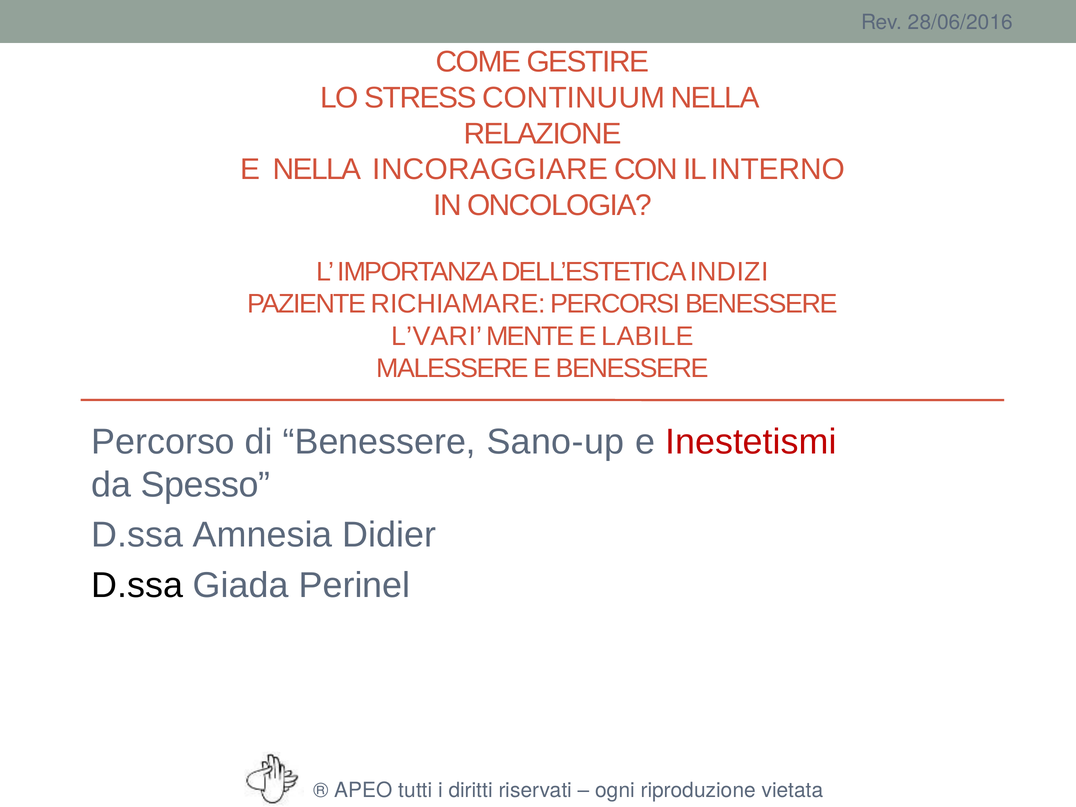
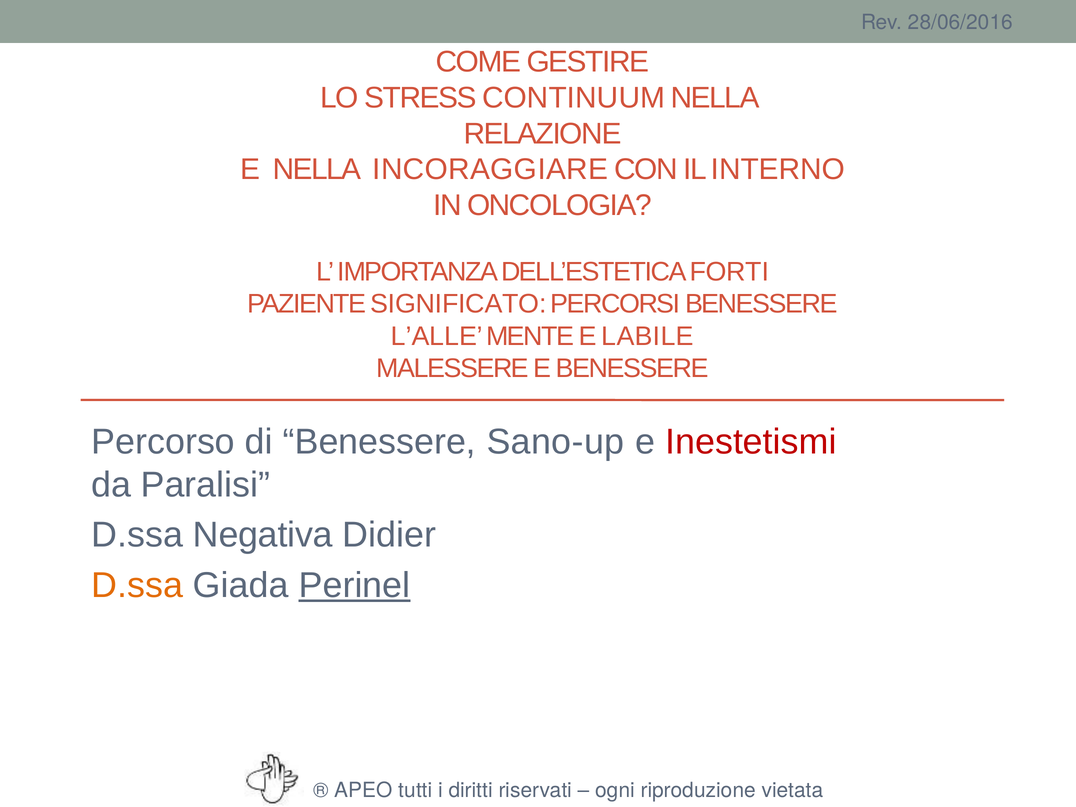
INDIZI: INDIZI -> FORTI (729, 272)
RICHIAMARE: RICHIAMARE -> SIGNIFICATO (458, 304)
L’VARI: L’VARI -> L’ALLE (437, 336)
Spesso: Spesso -> Paralisi (205, 485)
Amnesia: Amnesia -> Negativa (263, 535)
D.ssa colour: black -> orange (137, 585)
Perinel underline: none -> present (355, 585)
